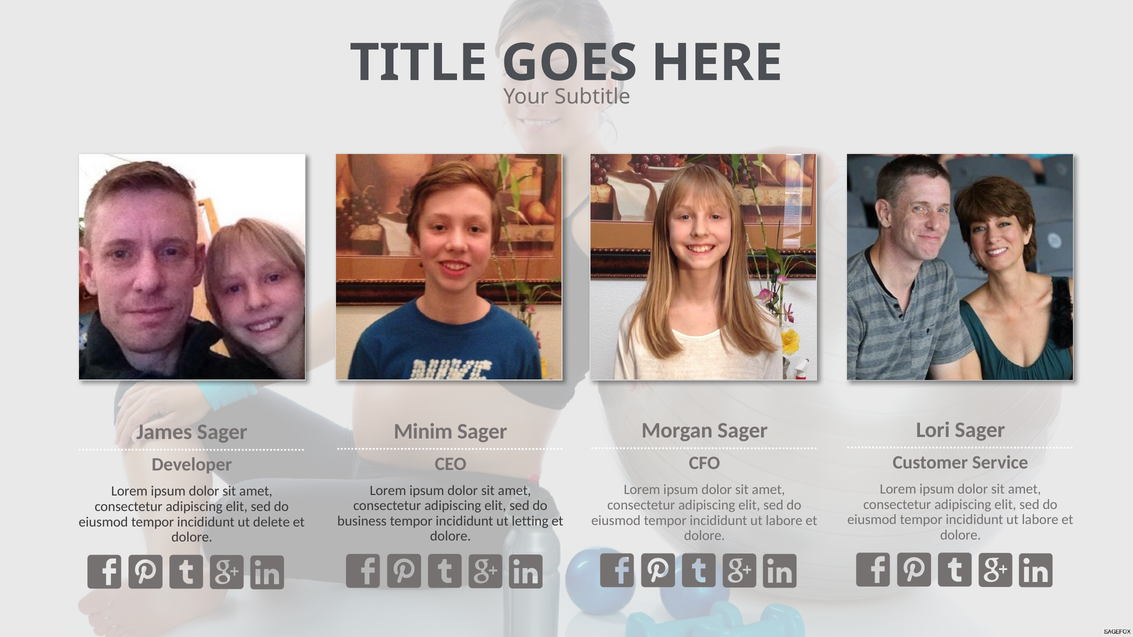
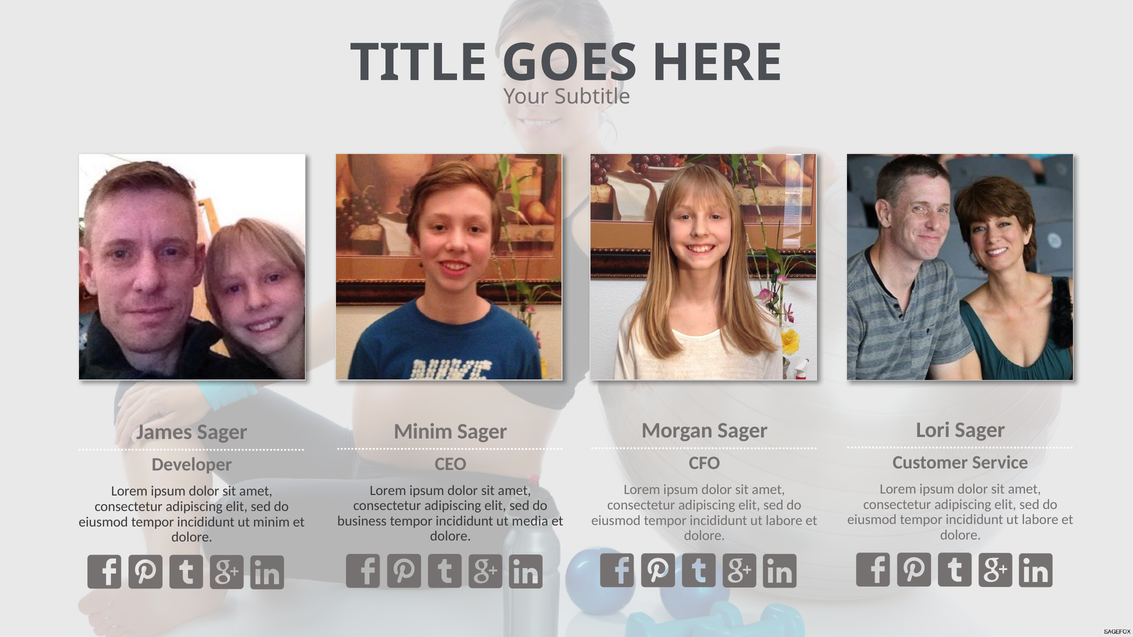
letting: letting -> media (530, 521)
ut delete: delete -> minim (271, 522)
